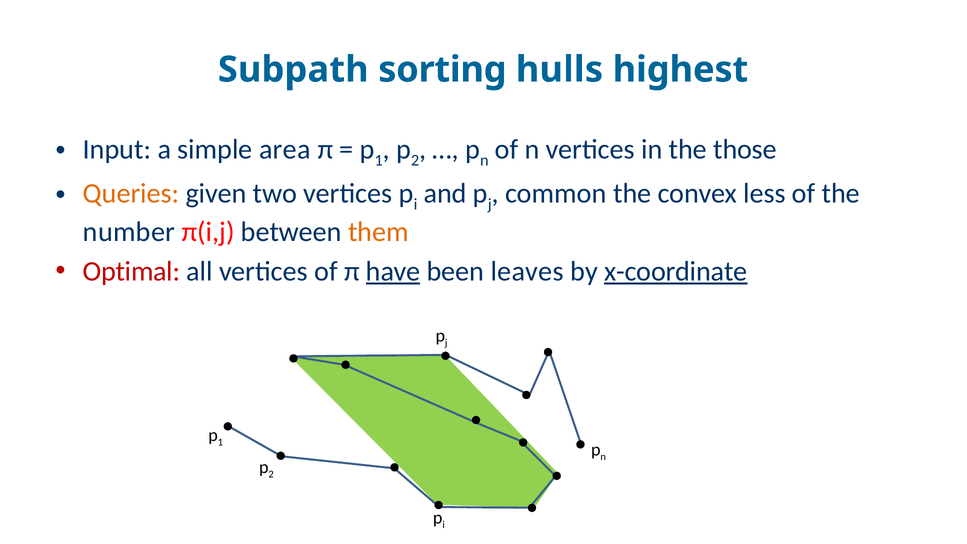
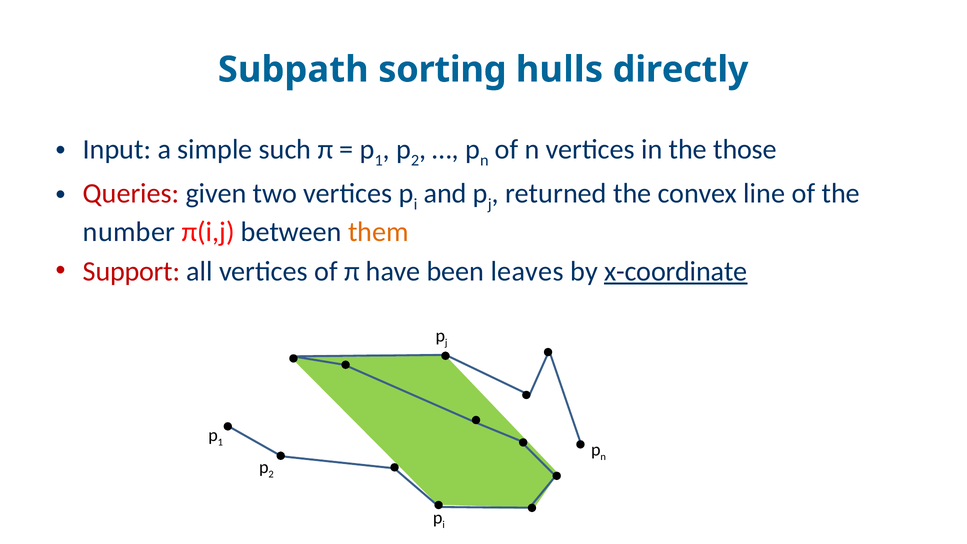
highest: highest -> directly (681, 70)
area: area -> such (285, 149)
Queries colour: orange -> red (131, 193)
common: common -> returned (556, 193)
less: less -> line (764, 193)
Optimal: Optimal -> Support (131, 271)
have underline: present -> none (393, 271)
